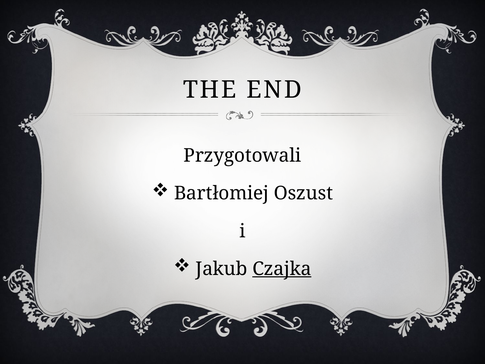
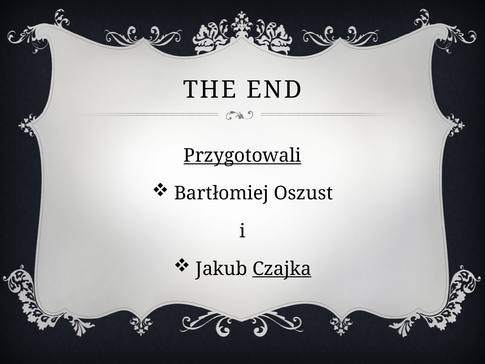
Przygotowali underline: none -> present (242, 156)
